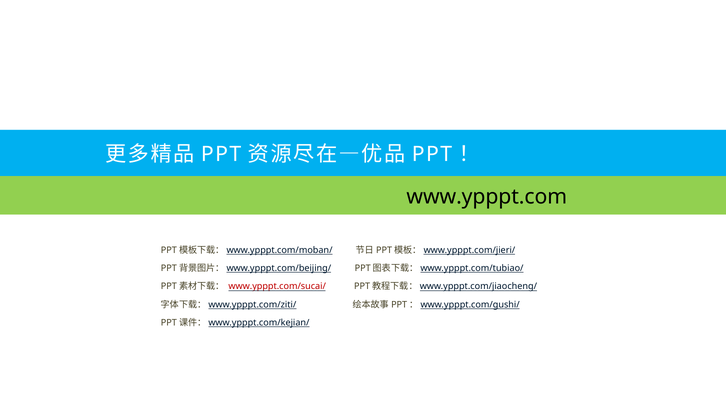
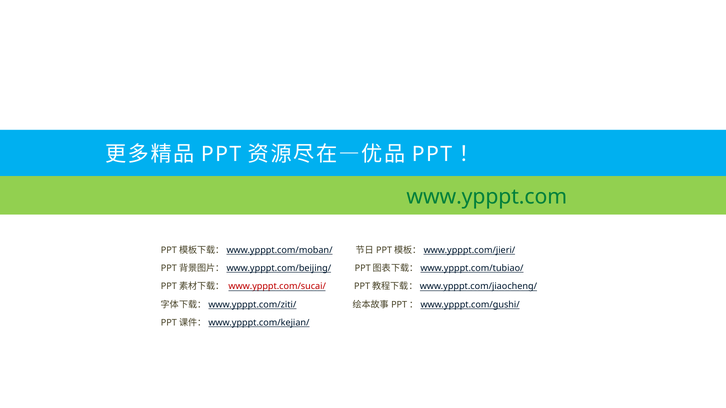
www.ypppt.com colour: black -> green (487, 197)
